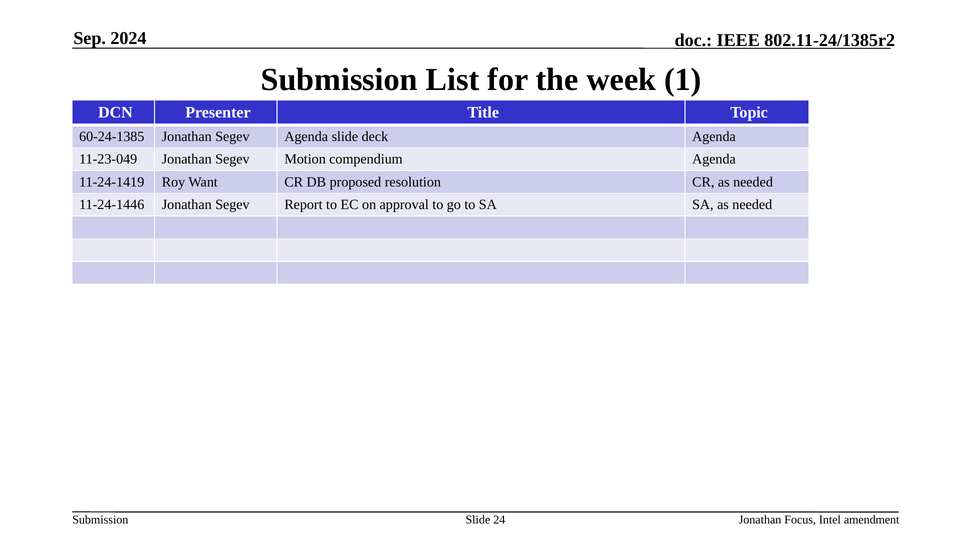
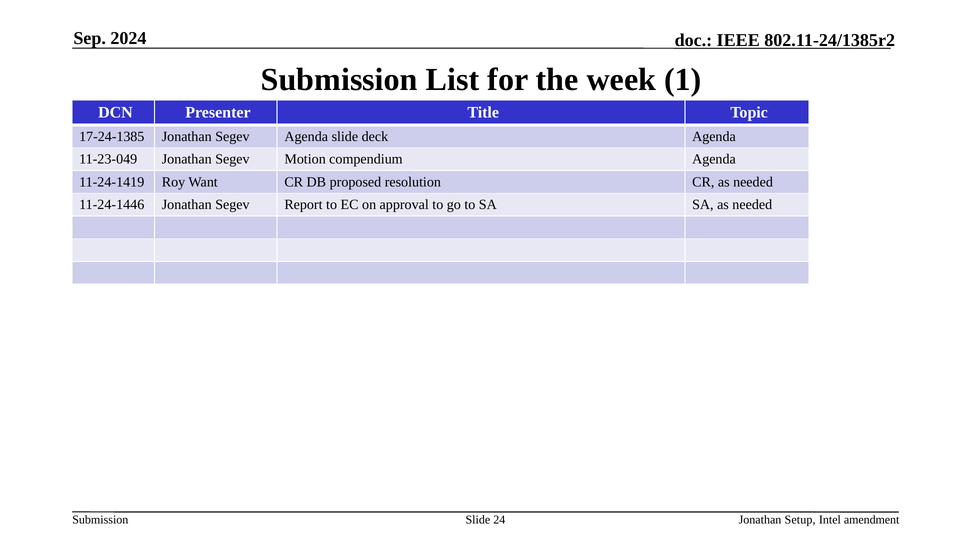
60-24-1385: 60-24-1385 -> 17-24-1385 (112, 136)
Focus: Focus -> Setup (800, 520)
